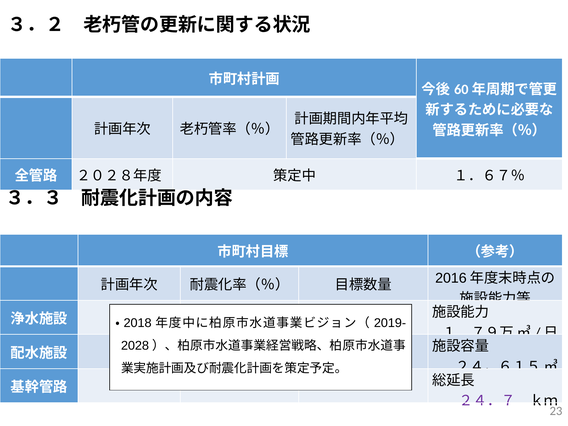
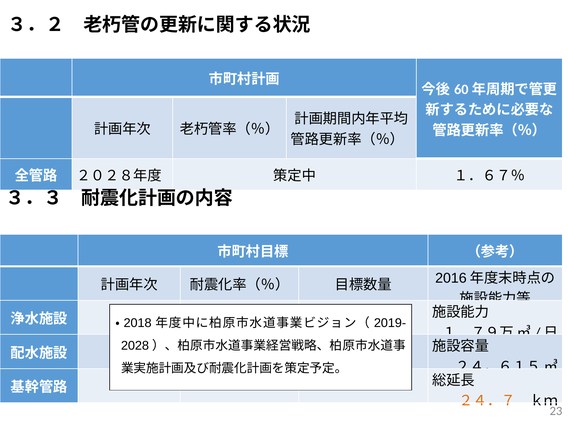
２４．７ colour: purple -> orange (487, 401)
